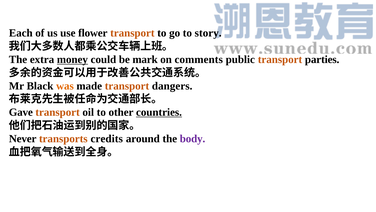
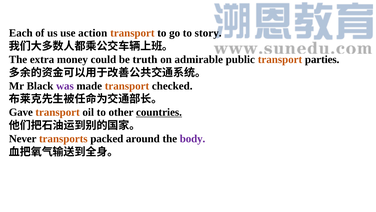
flower: flower -> action (93, 33)
money underline: present -> none (72, 59)
mark: mark -> truth (145, 59)
comments: comments -> admirable (199, 59)
was colour: orange -> purple (65, 86)
dangers: dangers -> checked (172, 86)
credits: credits -> packed (107, 138)
